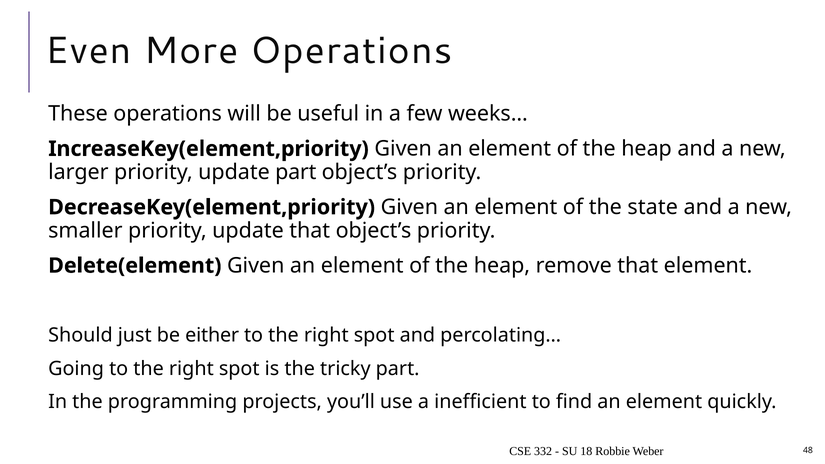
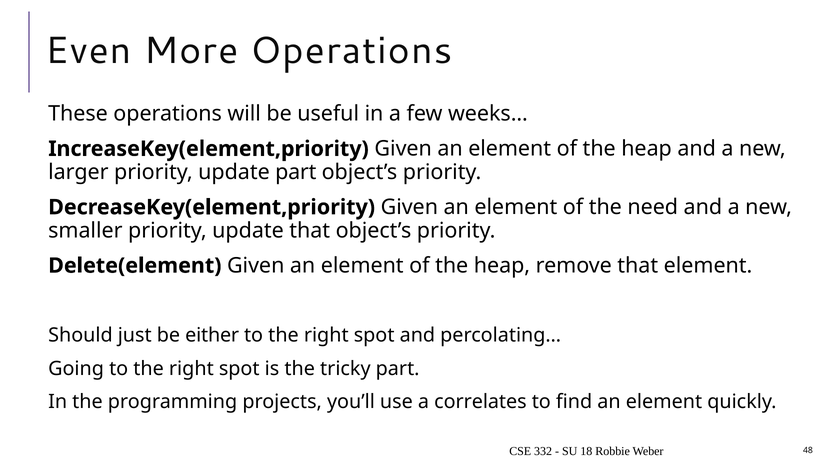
state: state -> need (653, 207)
inefficient: inefficient -> correlates (480, 402)
